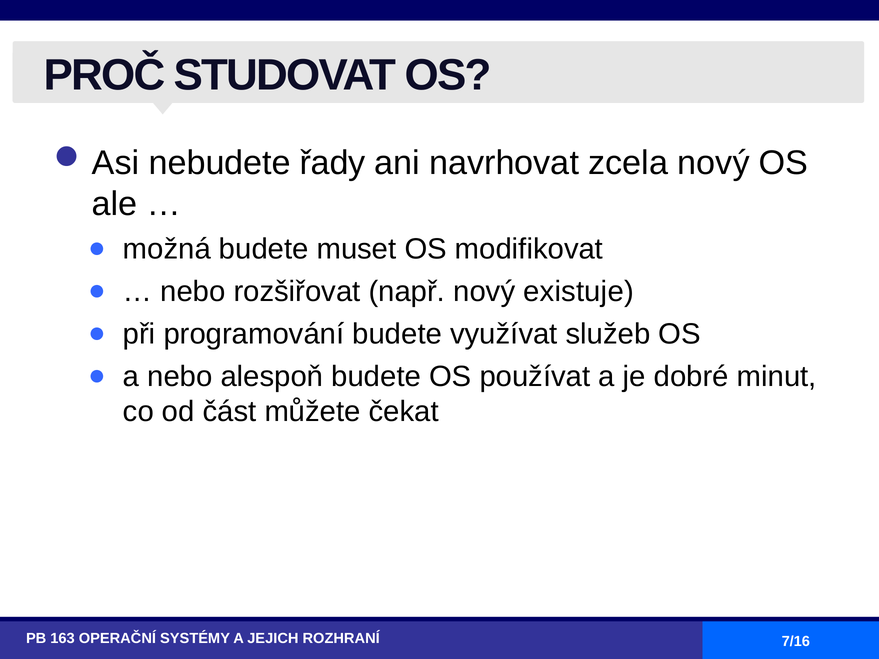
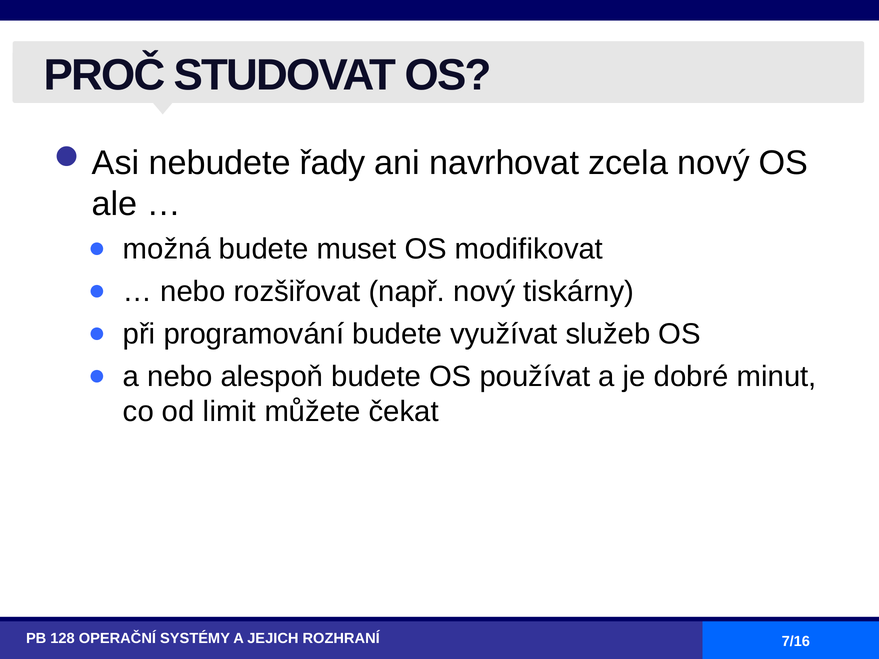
existuje: existuje -> tiskárny (579, 292)
část: část -> limit (229, 412)
163: 163 -> 128 (63, 639)
